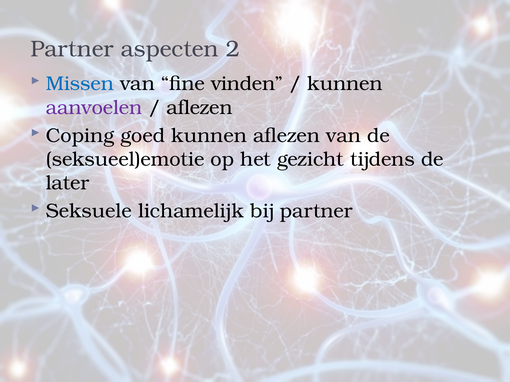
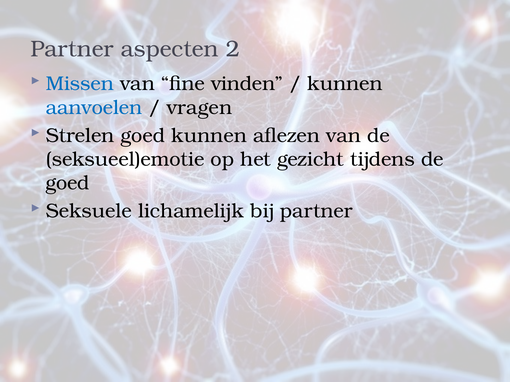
aanvoelen colour: purple -> blue (94, 108)
aflezen: aflezen -> vragen (199, 108)
Coping: Coping -> Strelen (80, 136)
later: later -> goed (68, 183)
